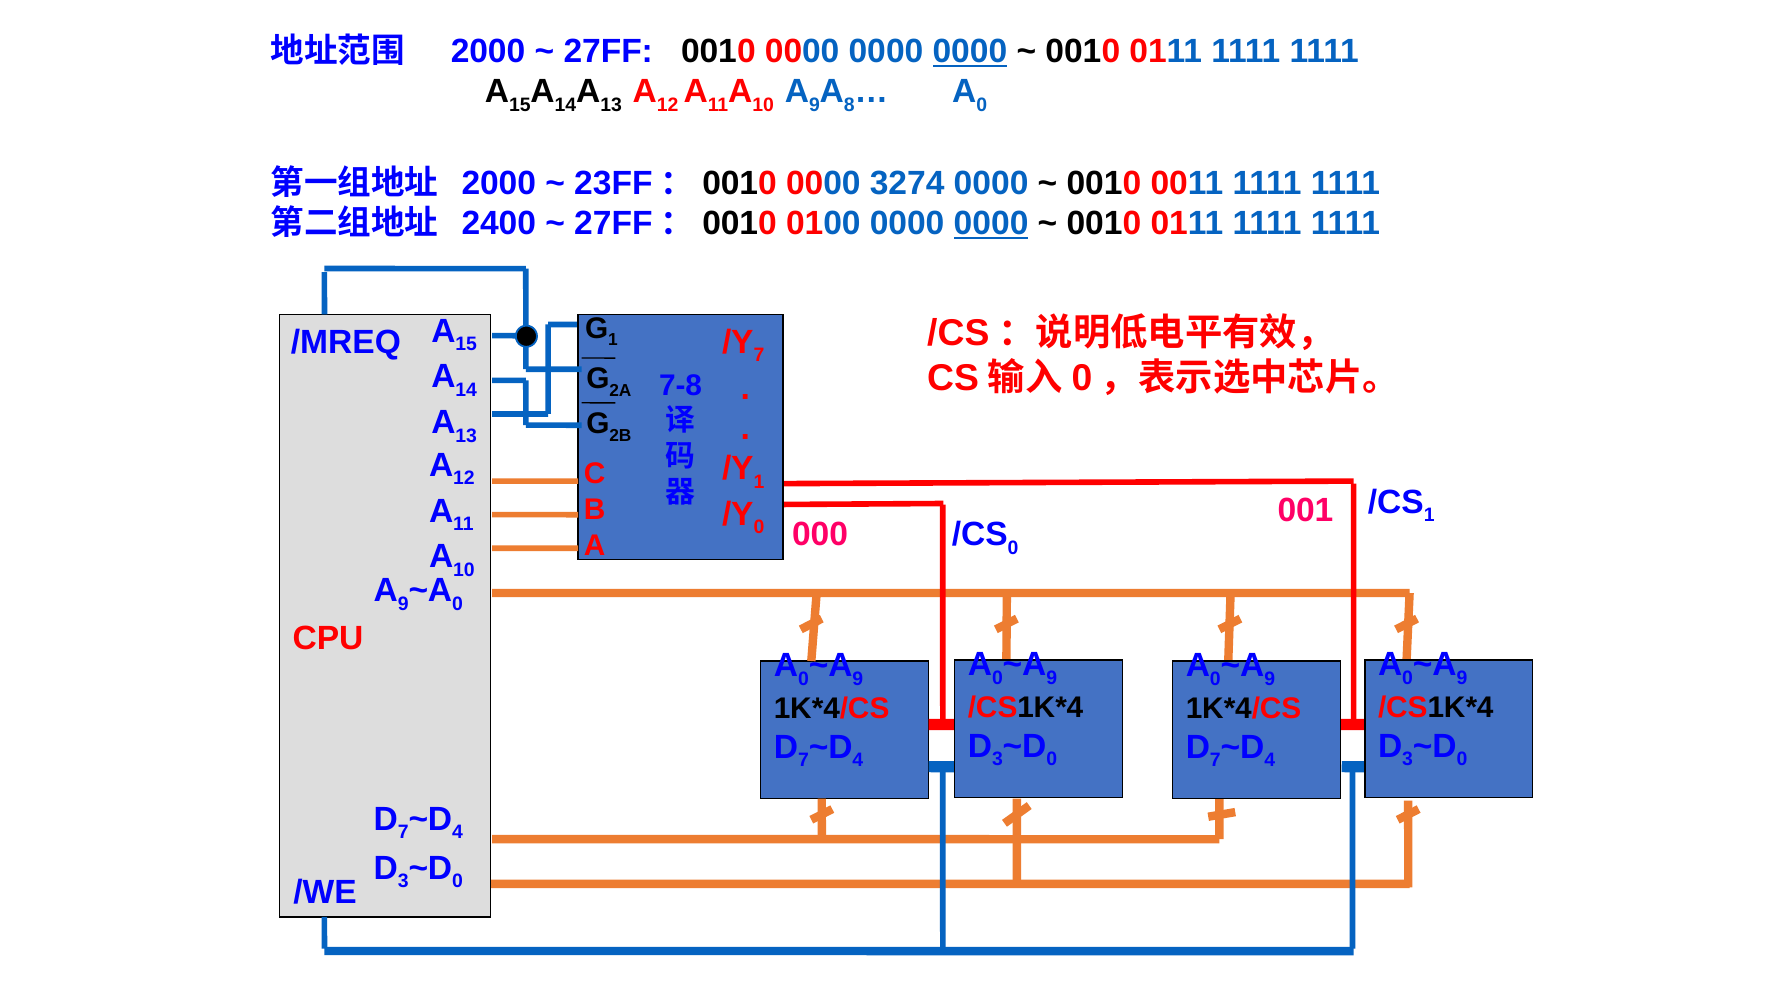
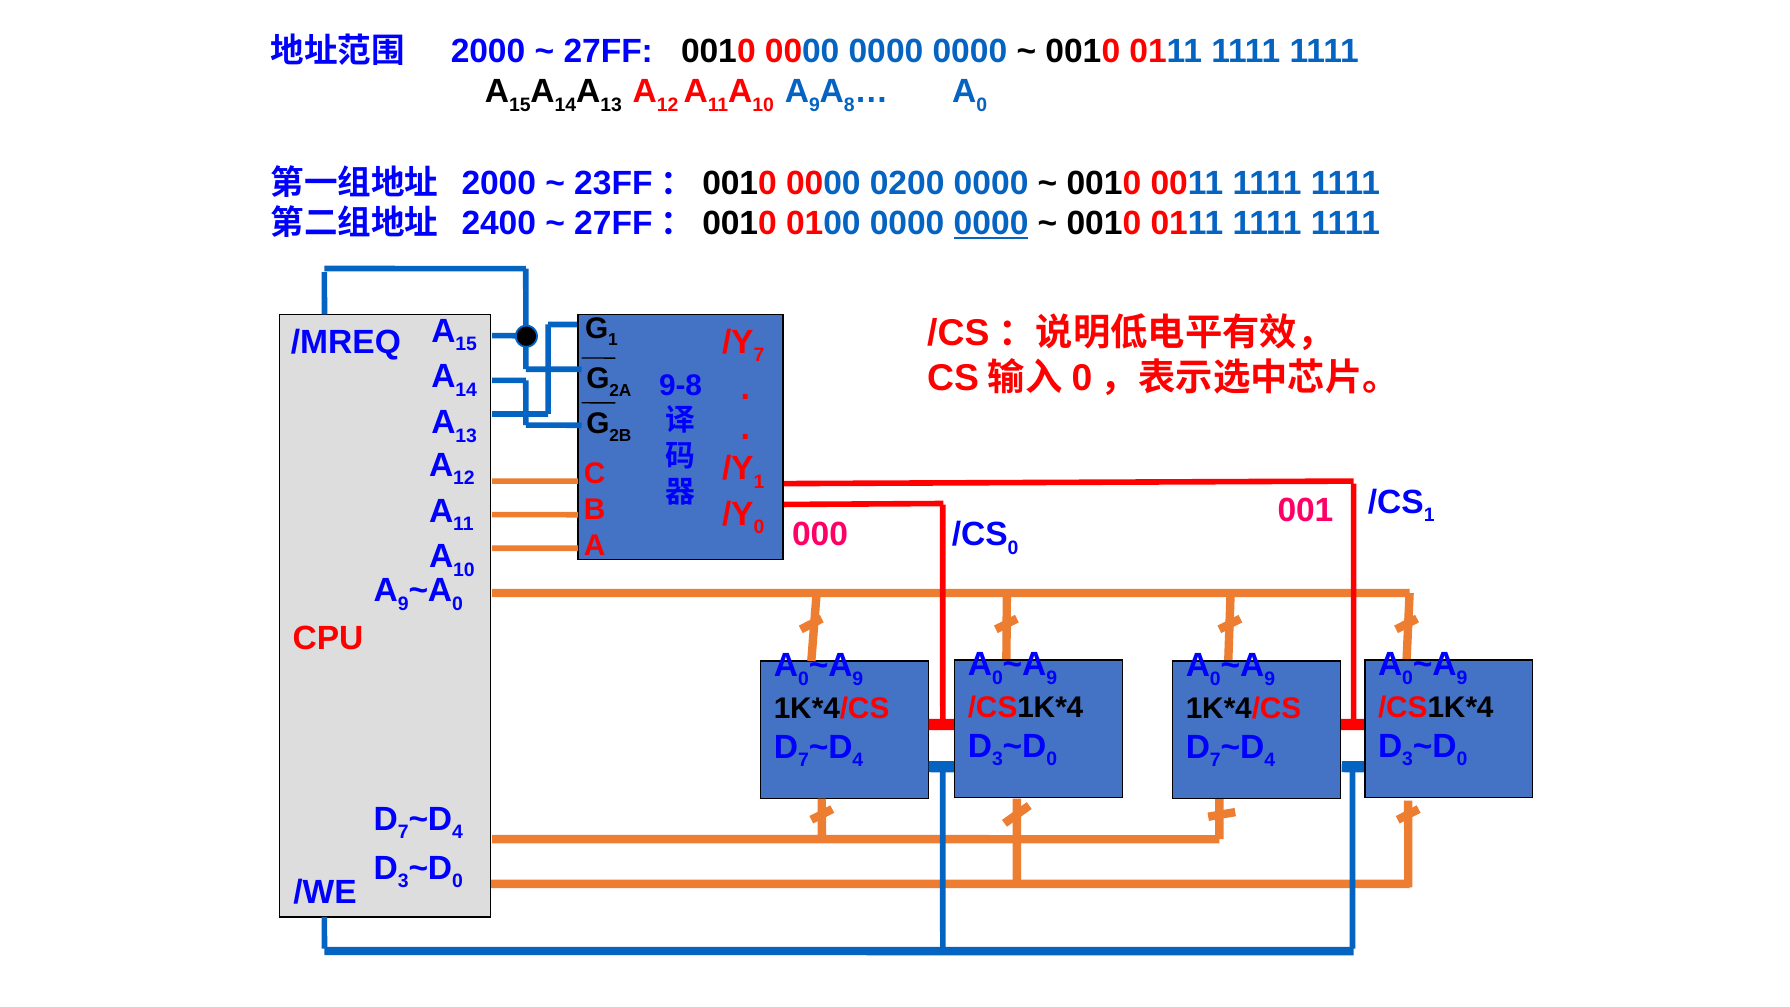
0000 underline: present -> none (970, 51)
3274: 3274 -> 0200 (907, 183)
7-8: 7-8 -> 9-8 (681, 385)
